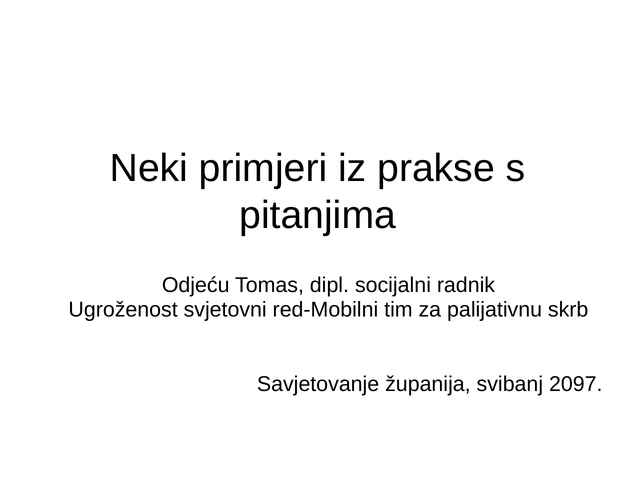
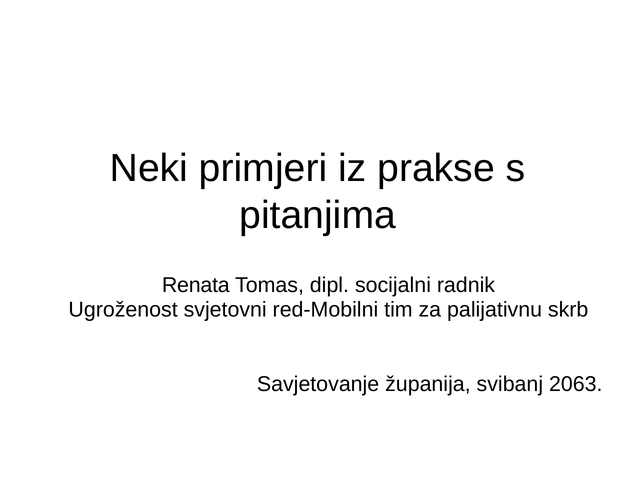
Odjeću: Odjeću -> Renata (196, 285)
2097: 2097 -> 2063 (576, 384)
